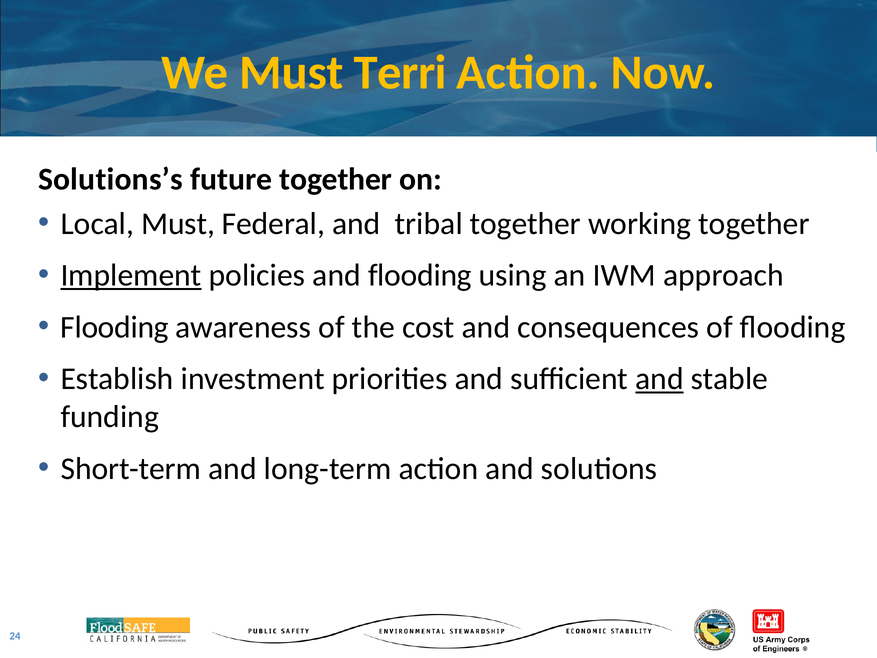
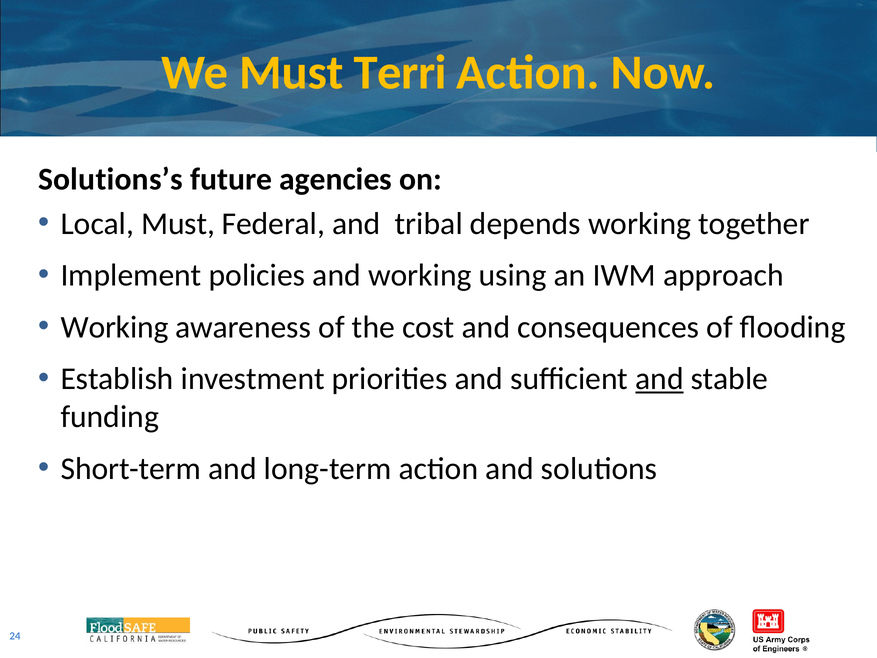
future together: together -> agencies (336, 179)
tribal together: together -> depends (525, 224)
Implement underline: present -> none (131, 275)
and flooding: flooding -> working (420, 275)
Flooding: Flooding -> Working (114, 327)
